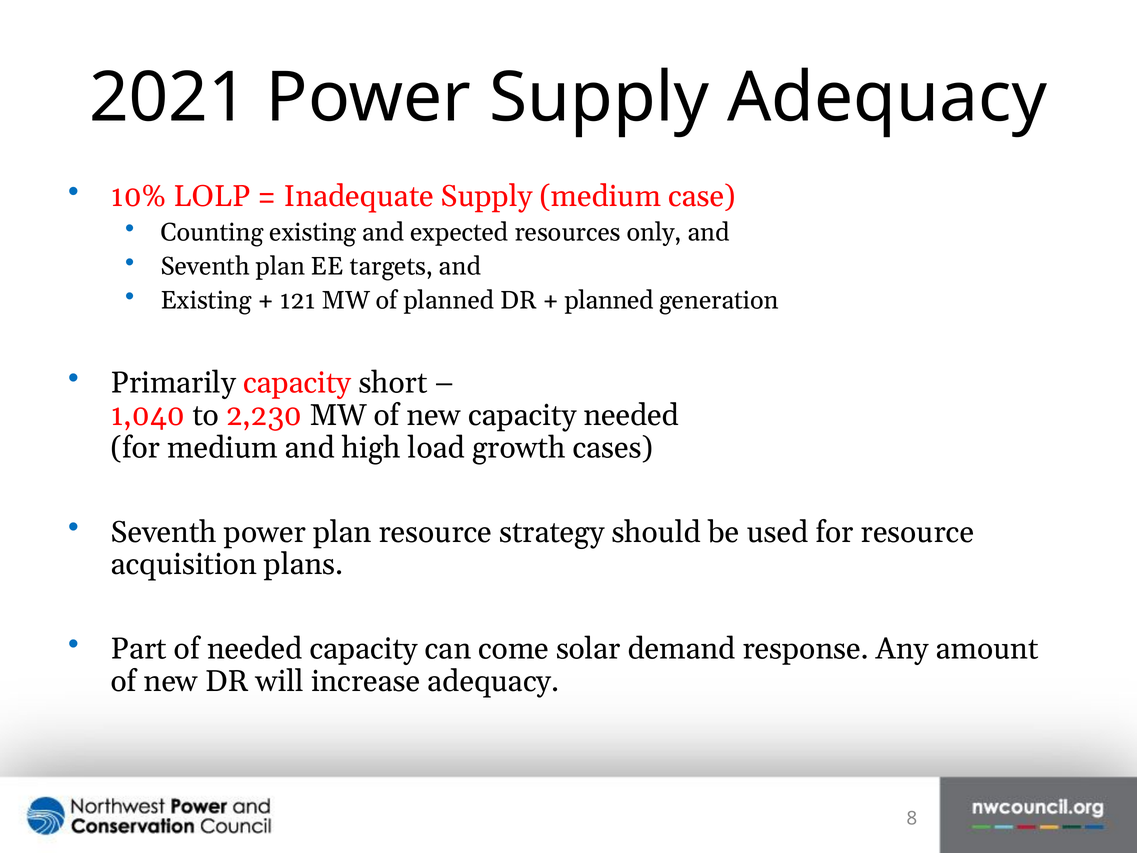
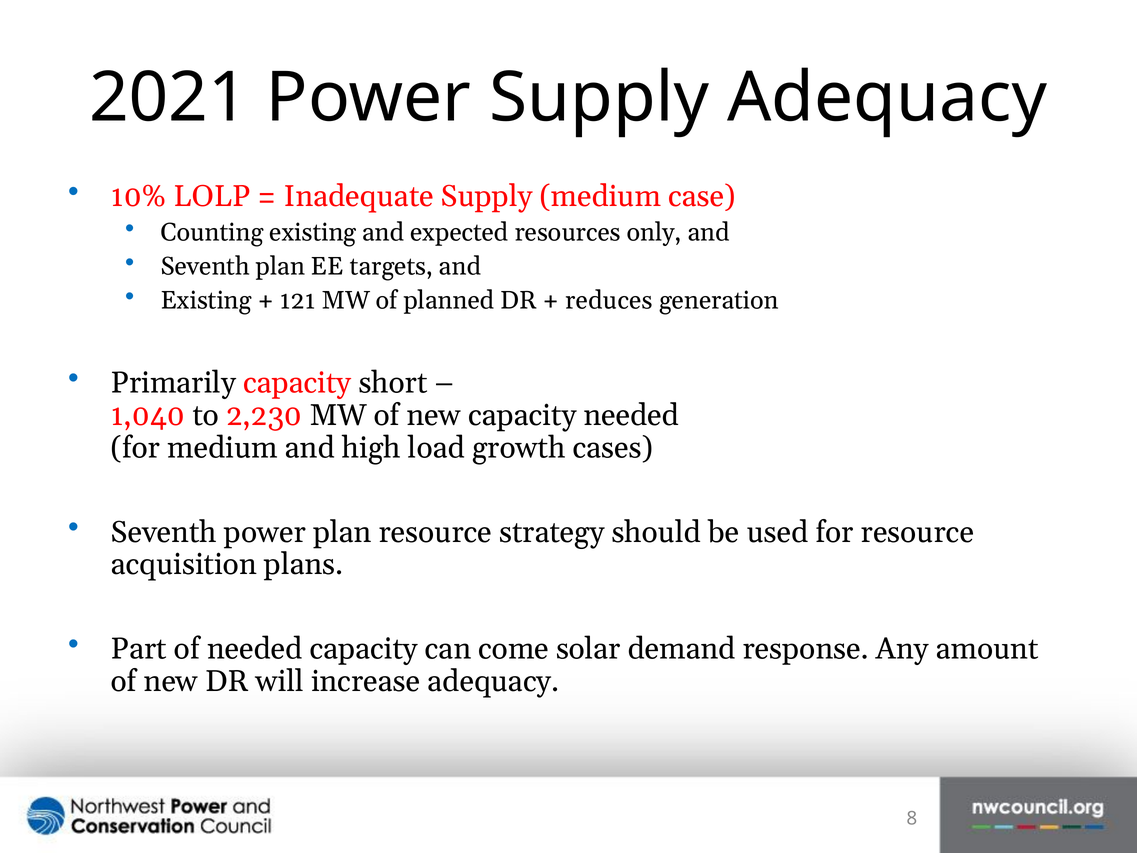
planned: planned -> reduces (609, 300)
